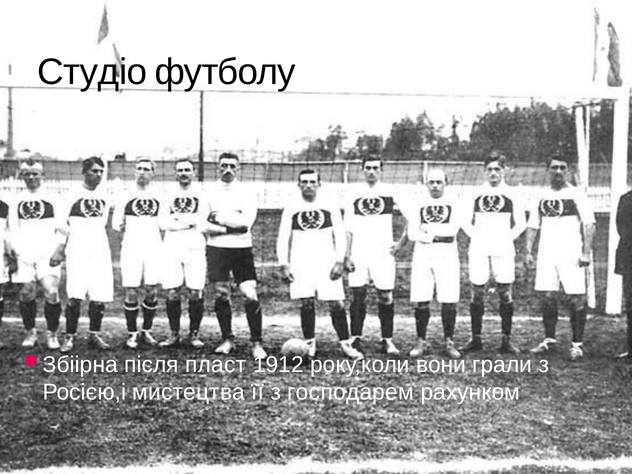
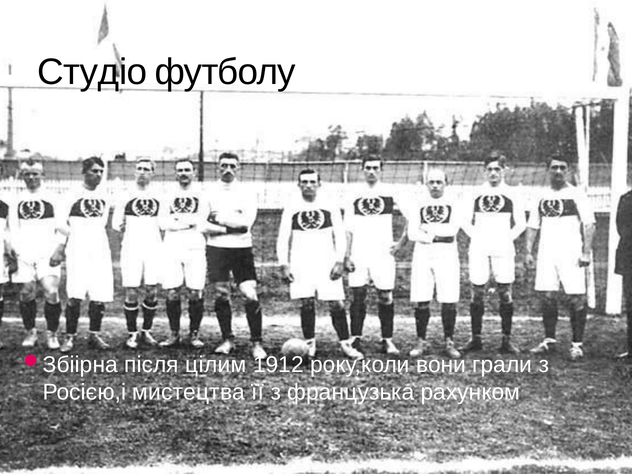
пласт: пласт -> цілим (216, 365)
господарем: господарем -> французька (351, 392)
